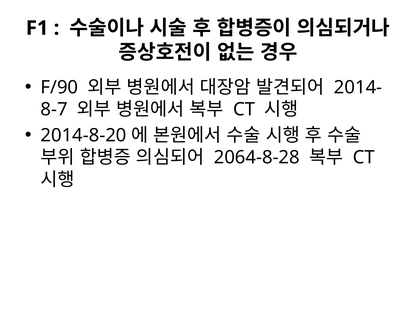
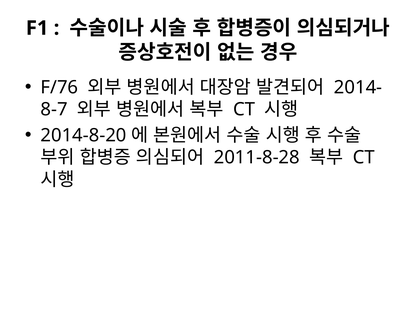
F/90: F/90 -> F/76 (59, 87)
2064-8-28: 2064-8-28 -> 2011-8-28 (257, 158)
